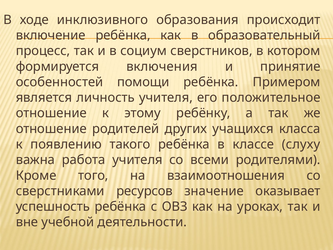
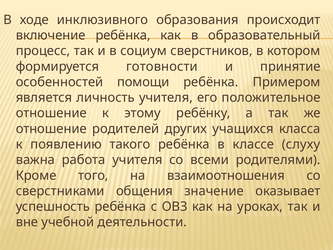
включения: включения -> готовности (162, 66)
ресурсов: ресурсов -> общения (145, 191)
